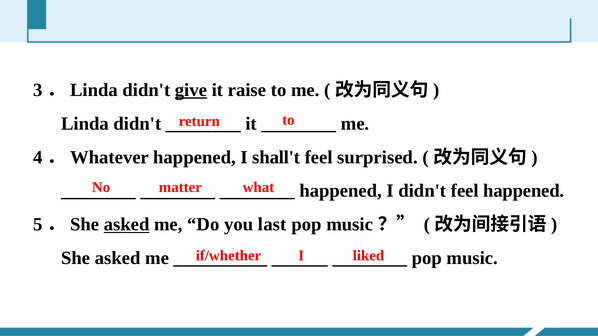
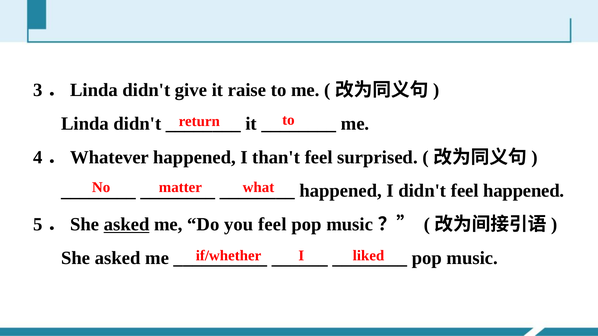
give underline: present -> none (191, 90)
shall't: shall't -> than't (276, 157)
you last: last -> feel (272, 225)
